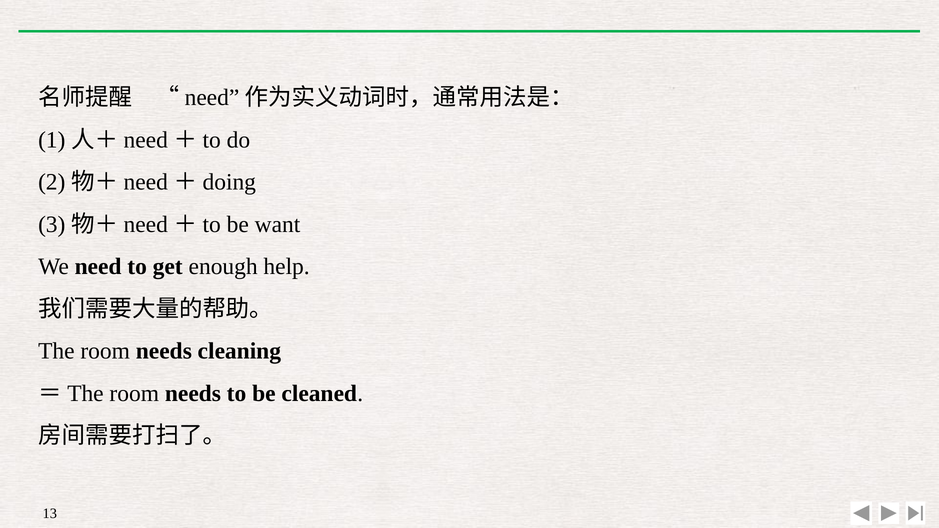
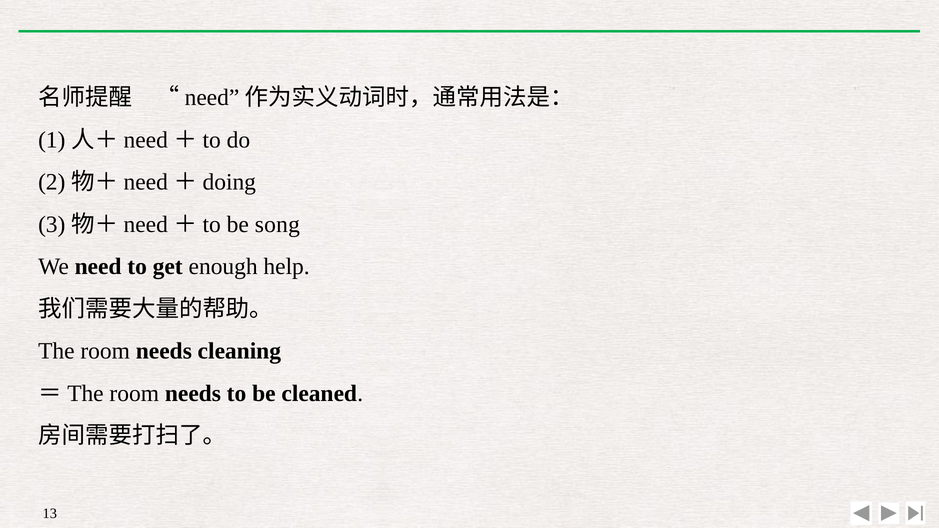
want: want -> song (277, 225)
